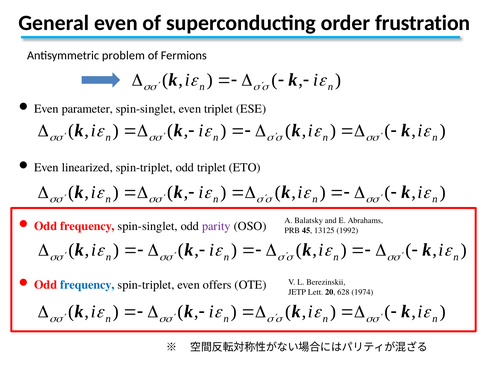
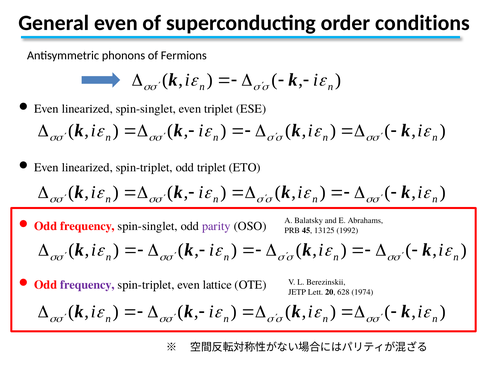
frustration: frustration -> conditions (423, 23)
problem: problem -> phonons (123, 55)
parameter: parameter -> linearized (87, 109)
frequency colour: blue -> purple (87, 285)
offers: offers -> lattice (217, 285)
